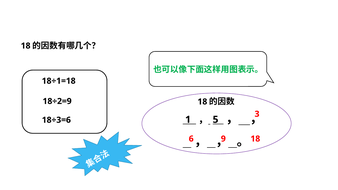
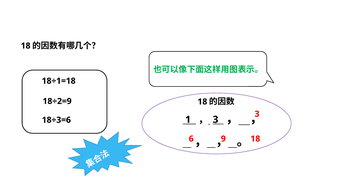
5: 5 -> 3 (216, 120)
